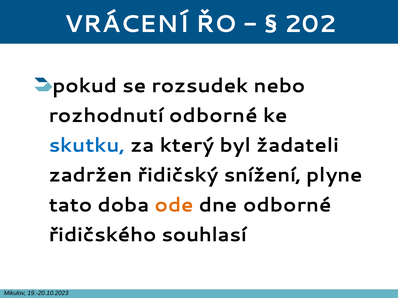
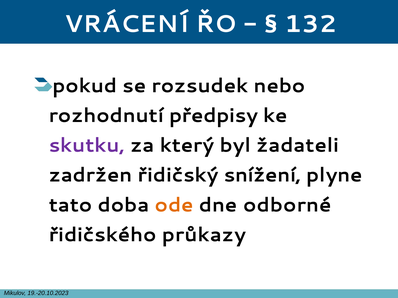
202: 202 -> 132 (310, 24)
rozhodnutí odborné: odborné -> předpisy (214, 116)
skutku colour: blue -> purple (87, 146)
souhlasí: souhlasí -> průkazy (204, 235)
